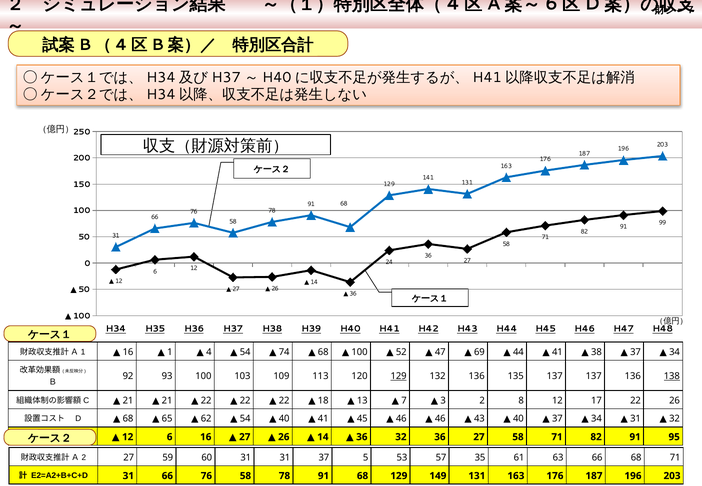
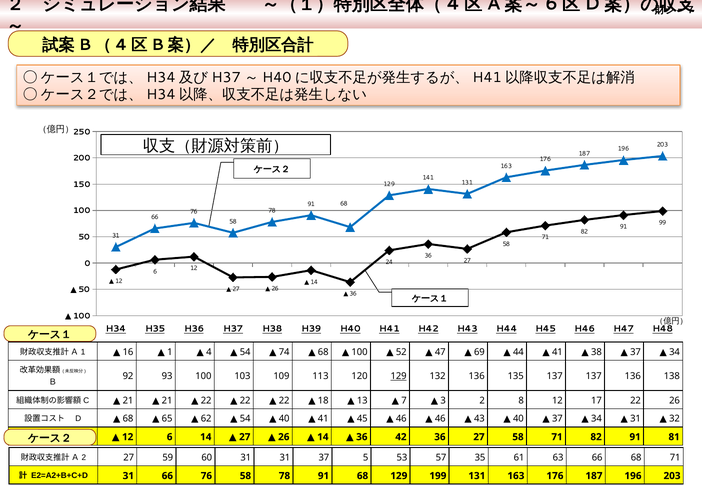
138 underline: present -> none (672, 376)
6 16: 16 -> 14 (206, 437)
32: 32 -> 42 (401, 437)
95: 95 -> 81 (674, 437)
149: 149 -> 199 (438, 476)
